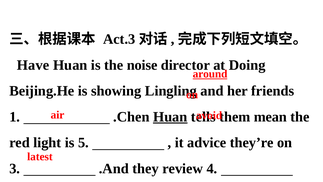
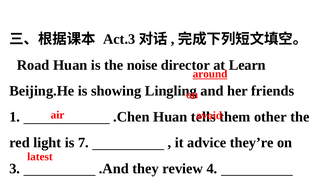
Have: Have -> Road (33, 65)
Doing: Doing -> Learn (247, 65)
Huan underline: present -> none (170, 117)
mean: mean -> other (270, 117)
is 5: 5 -> 7 (83, 142)
